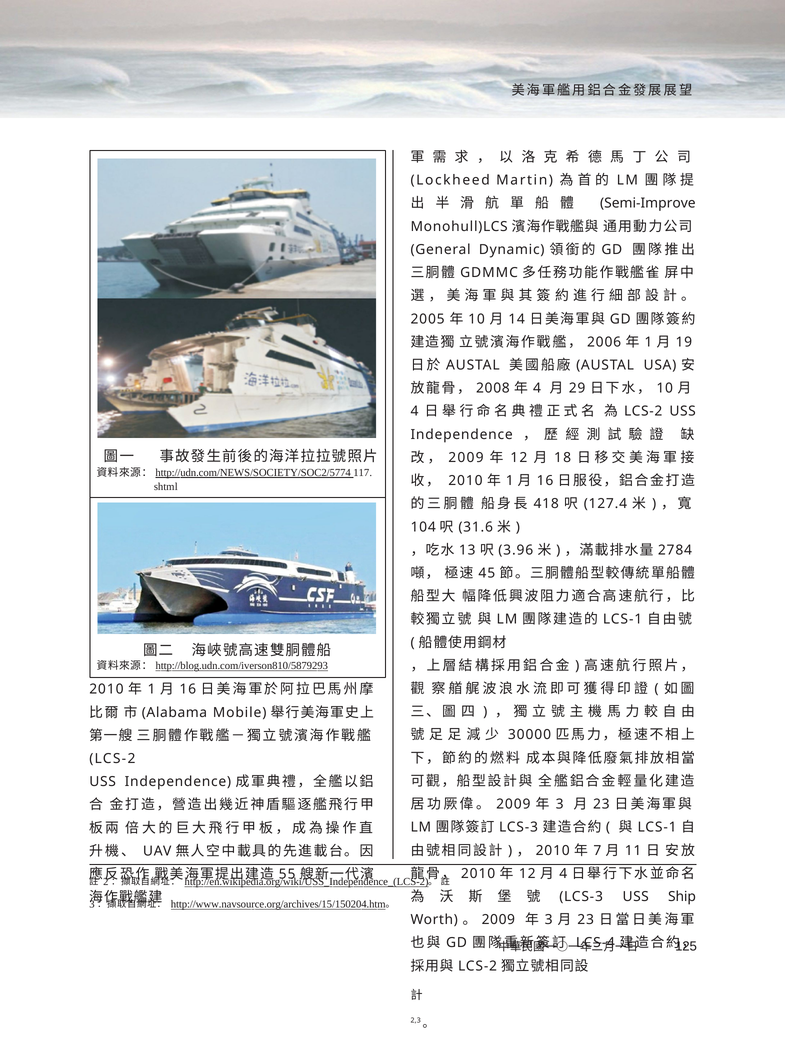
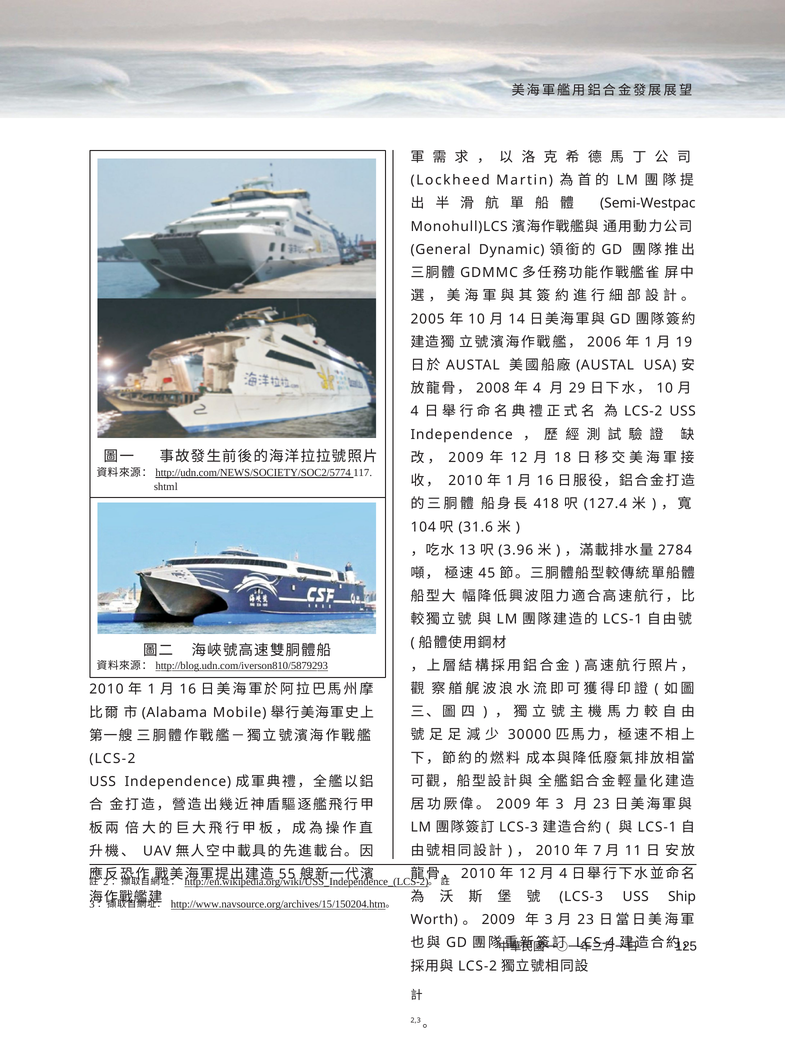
Semi-Improve: Semi-Improve -> Semi-Westpac (648, 203)
